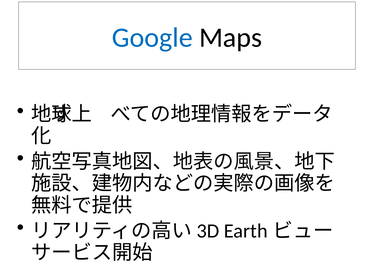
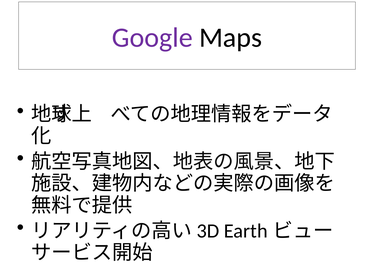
Google colour: blue -> purple (152, 38)
